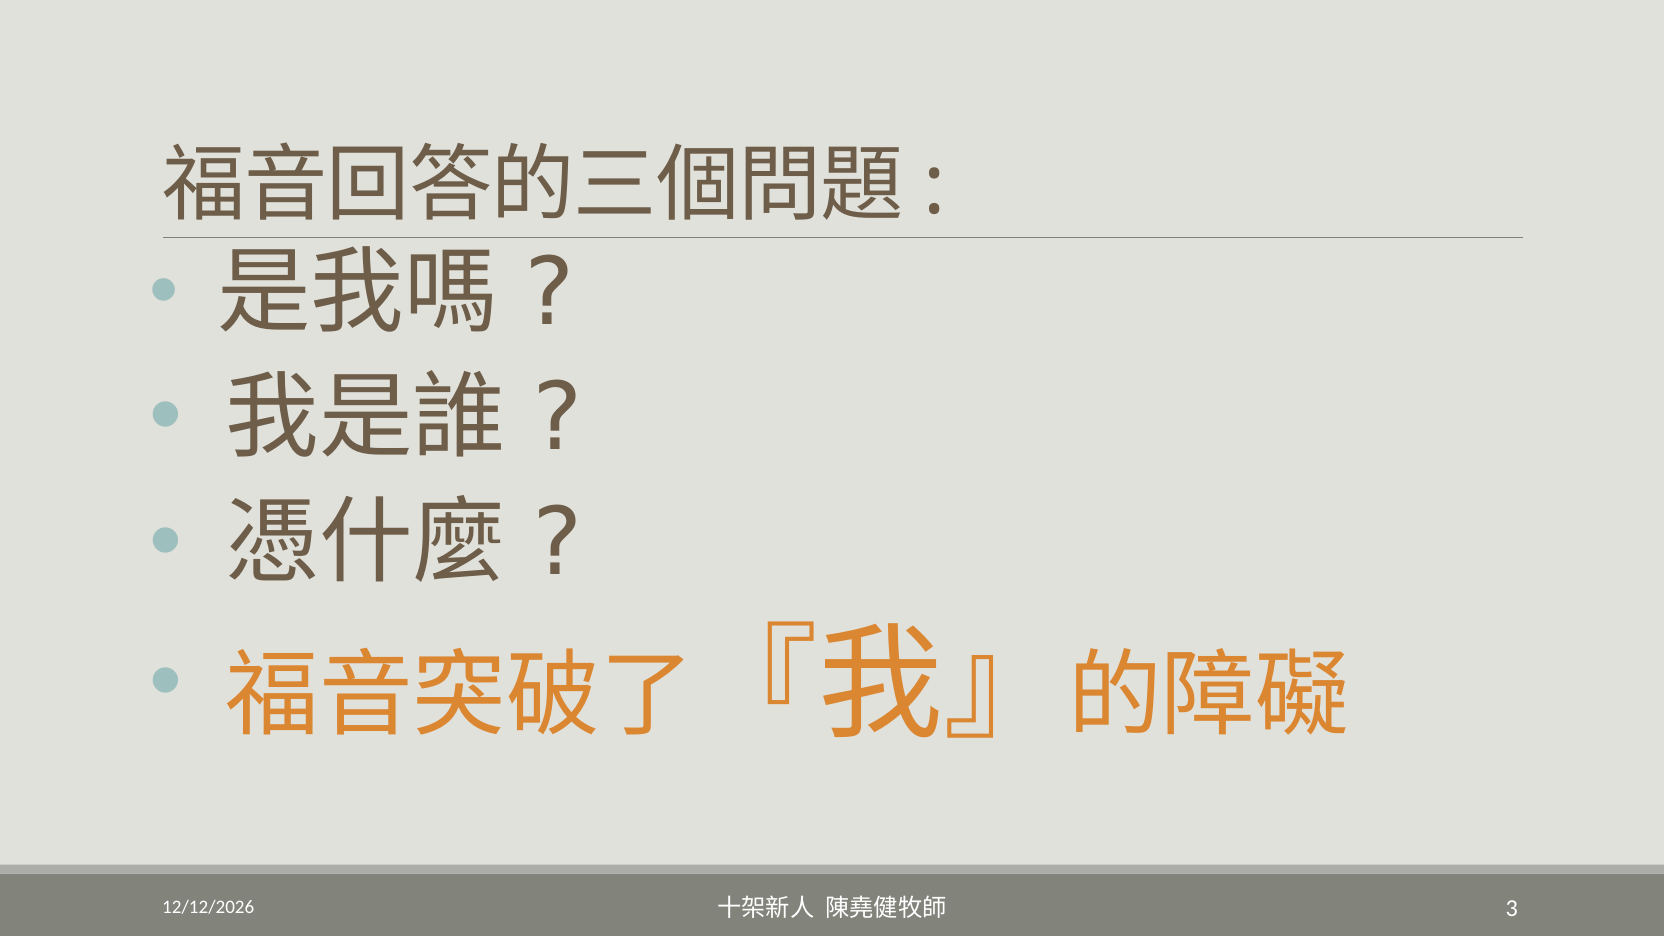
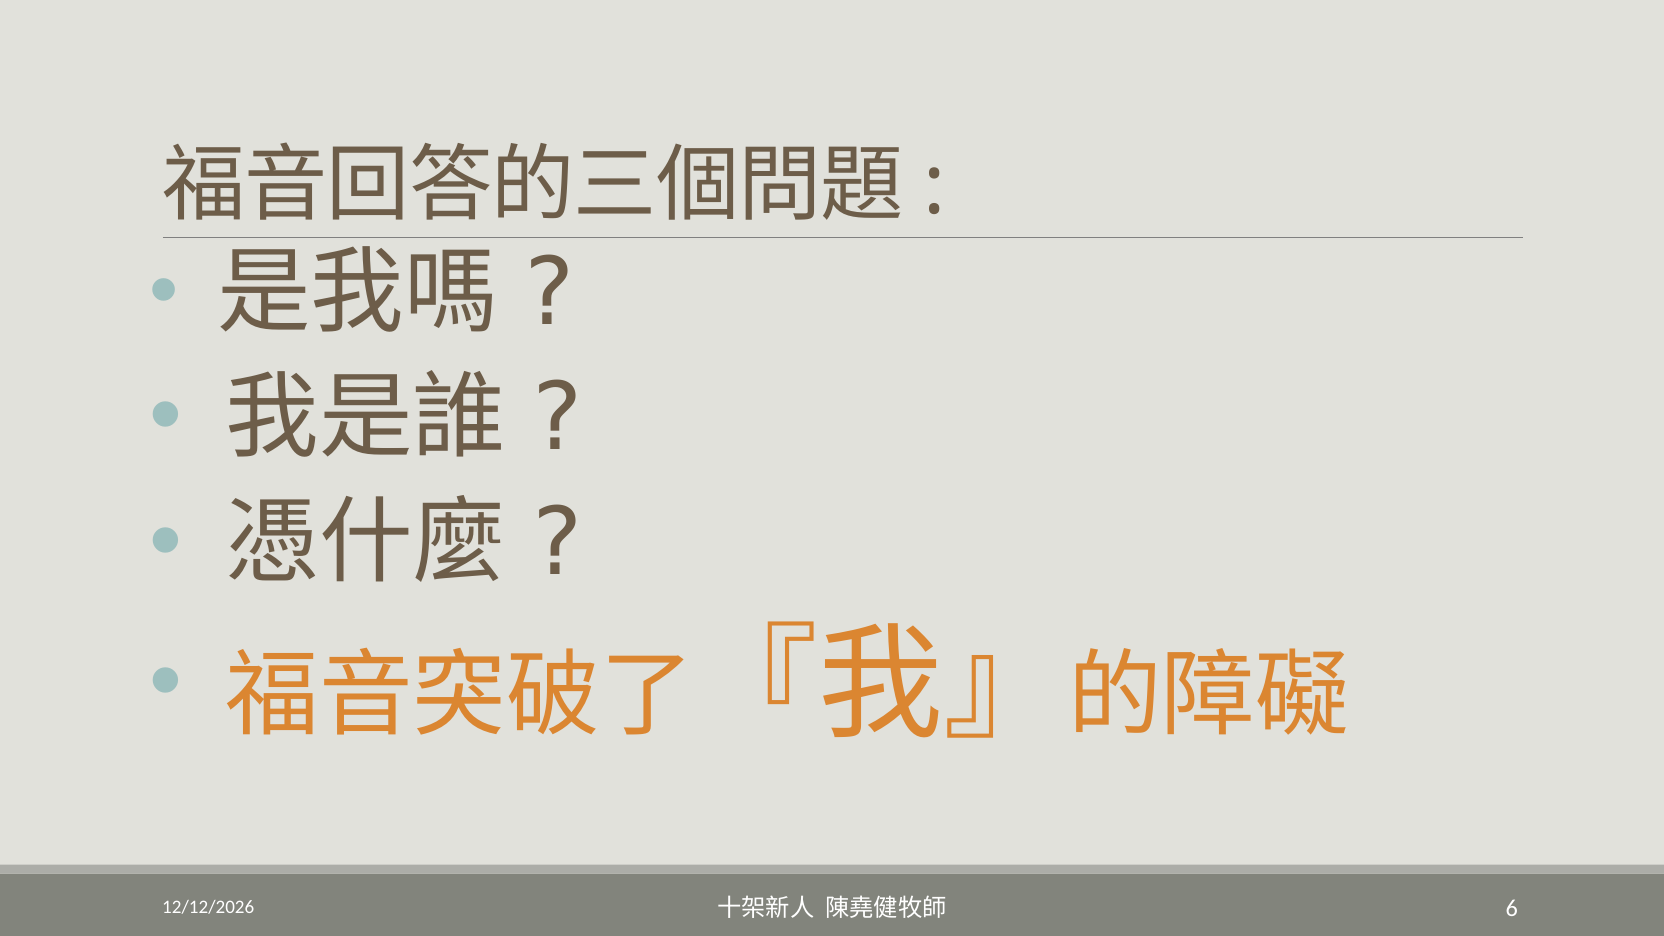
3: 3 -> 6 (1512, 908)
